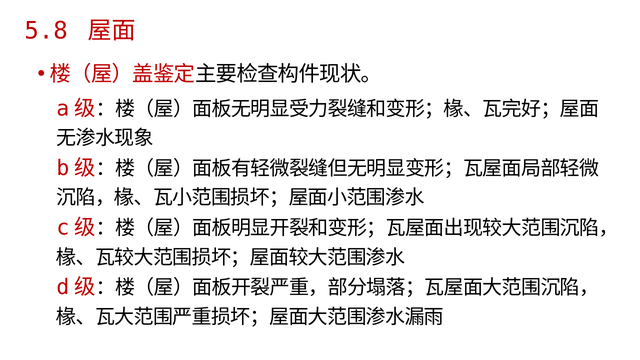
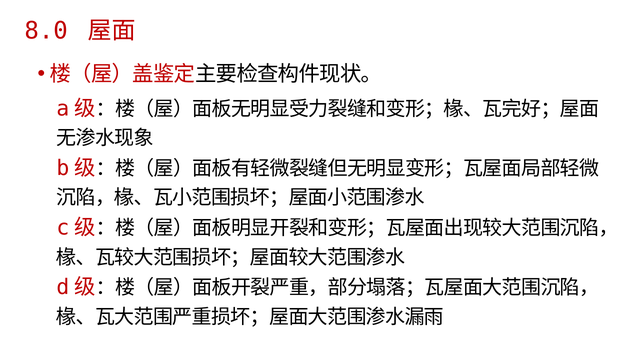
5.8: 5.8 -> 8.0 (46, 31)
